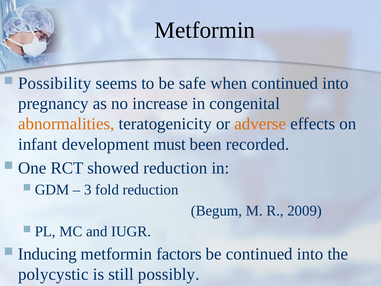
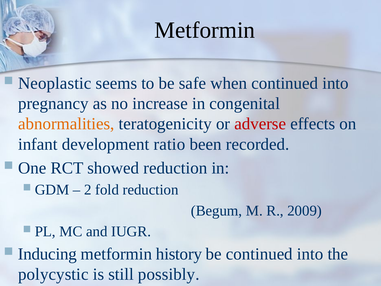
Possibility: Possibility -> Neoplastic (55, 83)
adverse colour: orange -> red (260, 124)
must: must -> ratio (169, 144)
3: 3 -> 2 (88, 190)
factors: factors -> history (179, 254)
